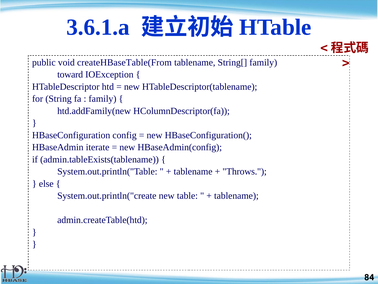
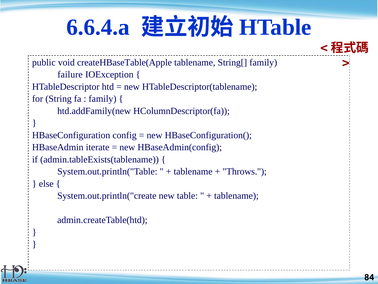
3.6.1.a: 3.6.1.a -> 6.6.4.a (98, 27)
createHBaseTable(From: createHBaseTable(From -> createHBaseTable(Apple (125, 62)
toward: toward -> failure (70, 74)
